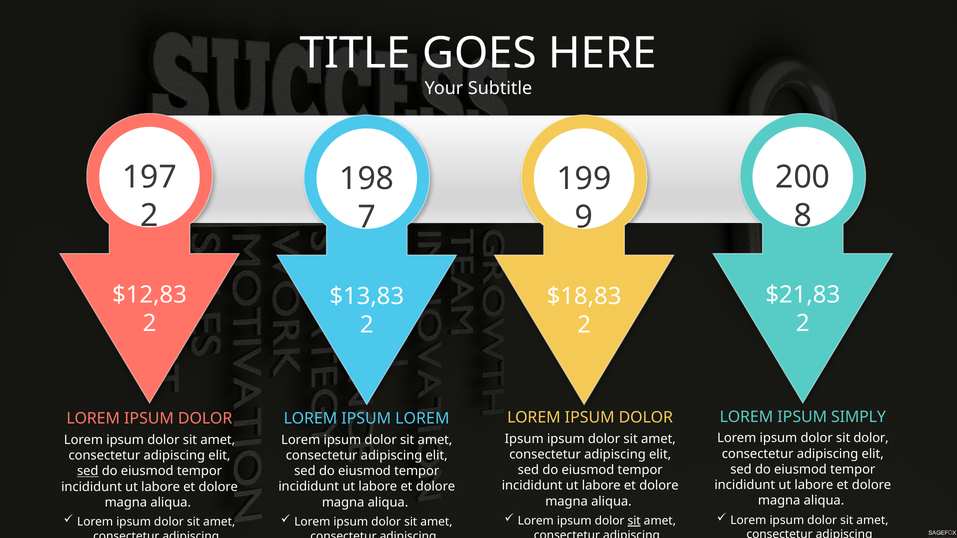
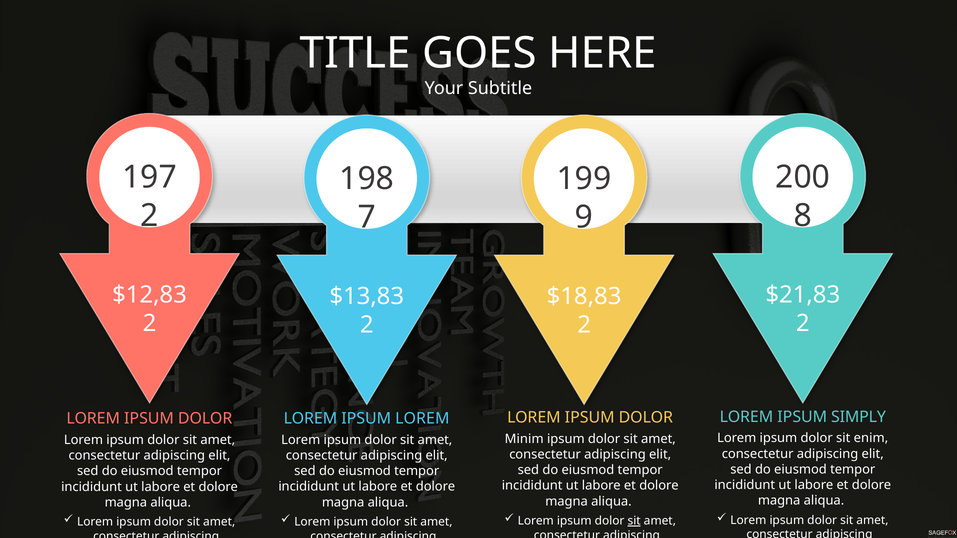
sit dolor: dolor -> enim (871, 438)
Ipsum: Ipsum -> Minim (524, 439)
sed underline: present -> none (88, 471)
